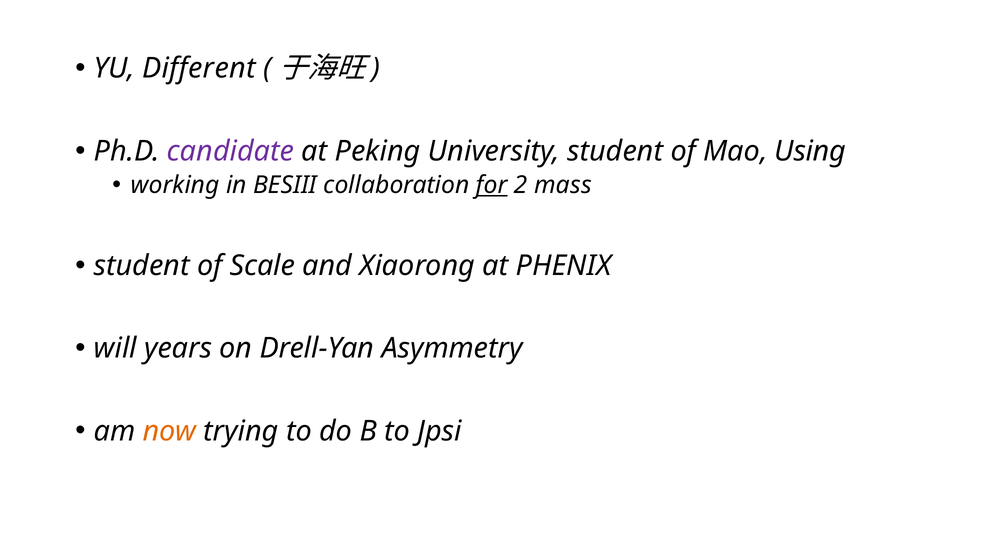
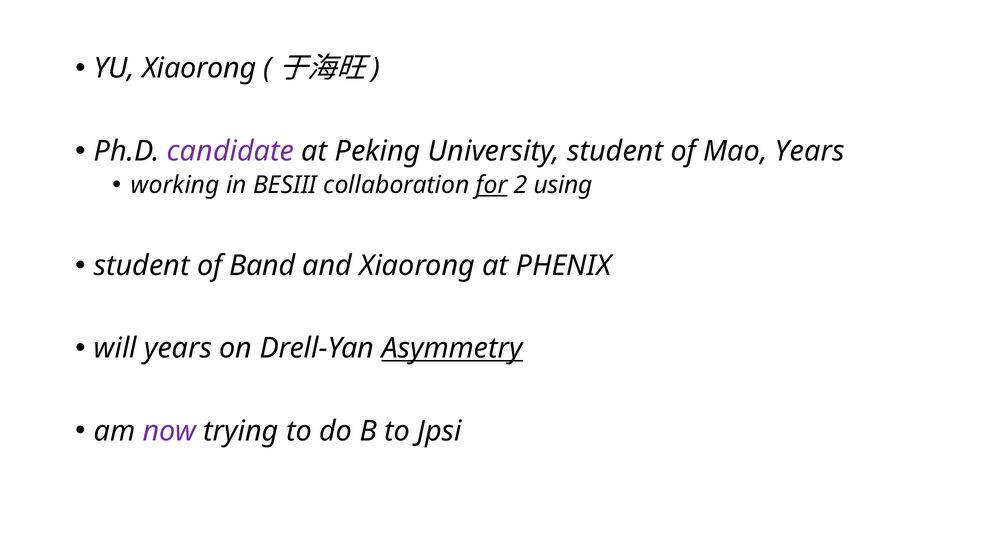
YU Different: Different -> Xiaorong (199, 68)
Mao Using: Using -> Years (810, 151)
mass: mass -> using (563, 185)
Scale: Scale -> Band (262, 266)
Asymmetry underline: none -> present (452, 349)
now colour: orange -> purple (169, 432)
